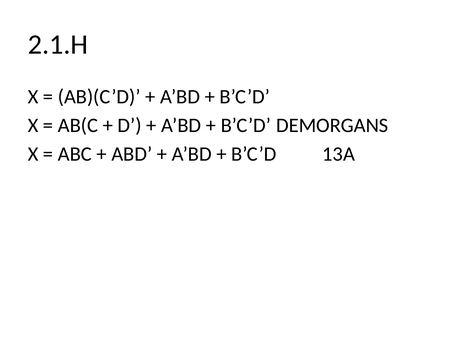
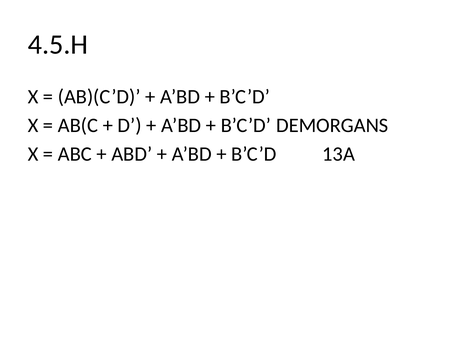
2.1.H: 2.1.H -> 4.5.H (58, 45)
